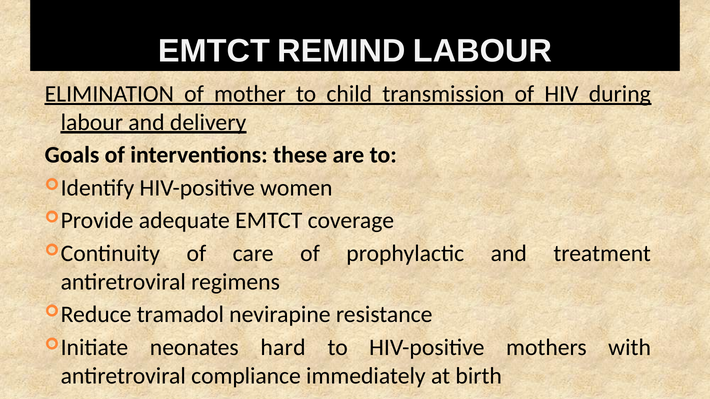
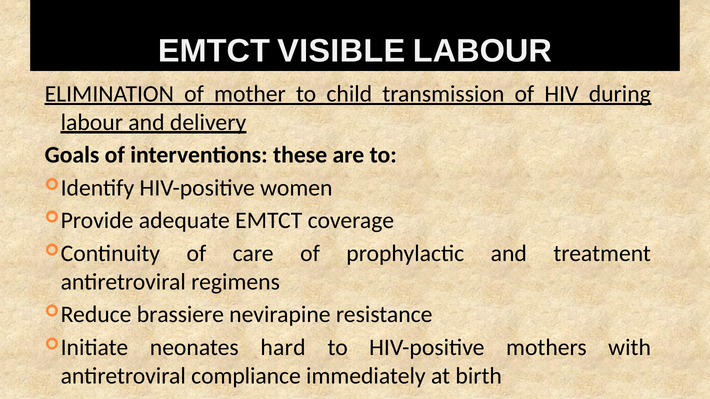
REMIND: REMIND -> VISIBLE (341, 51)
tramadol: tramadol -> brassiere (180, 315)
